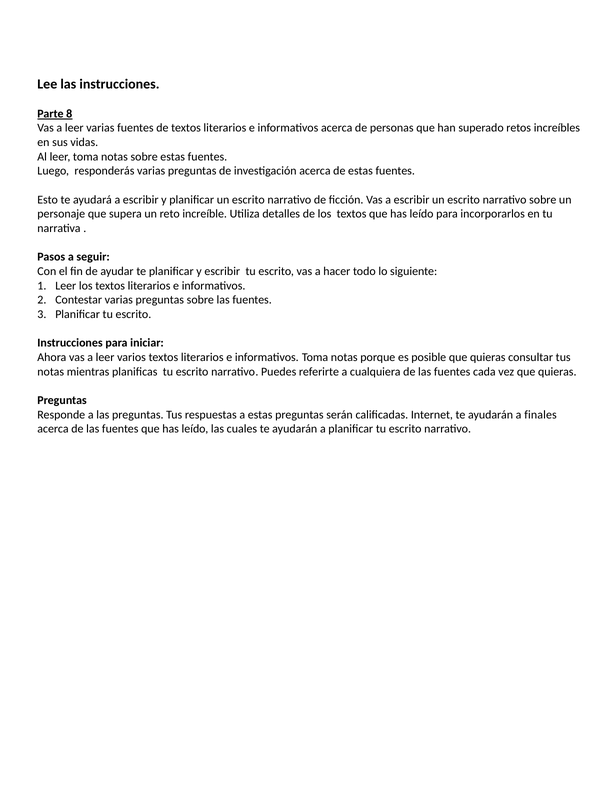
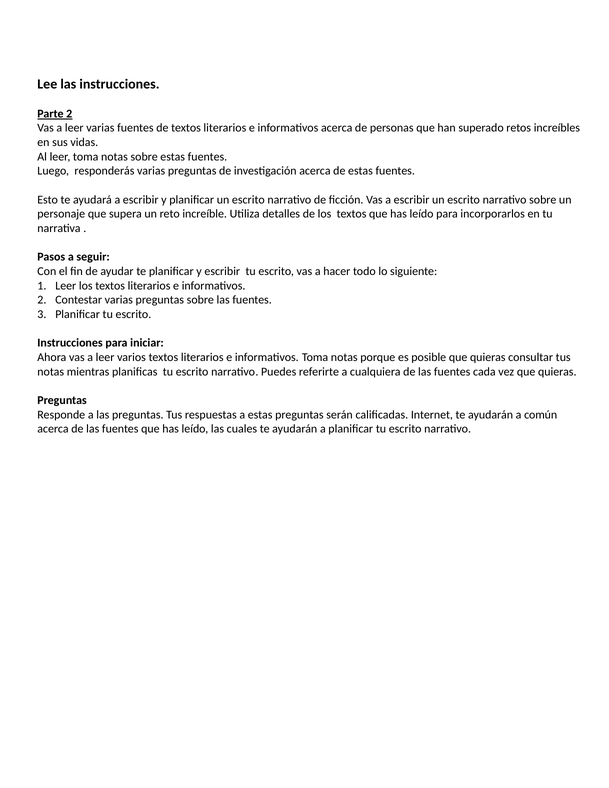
Parte 8: 8 -> 2 (69, 114)
finales: finales -> común (541, 415)
